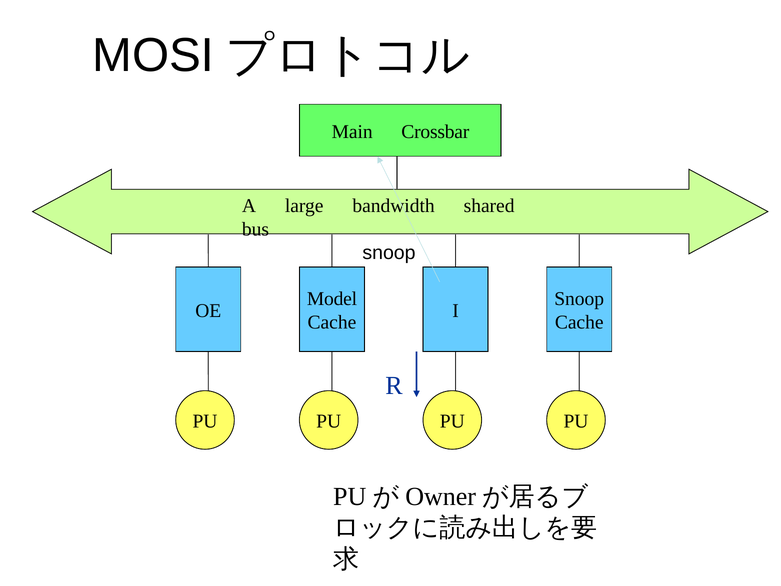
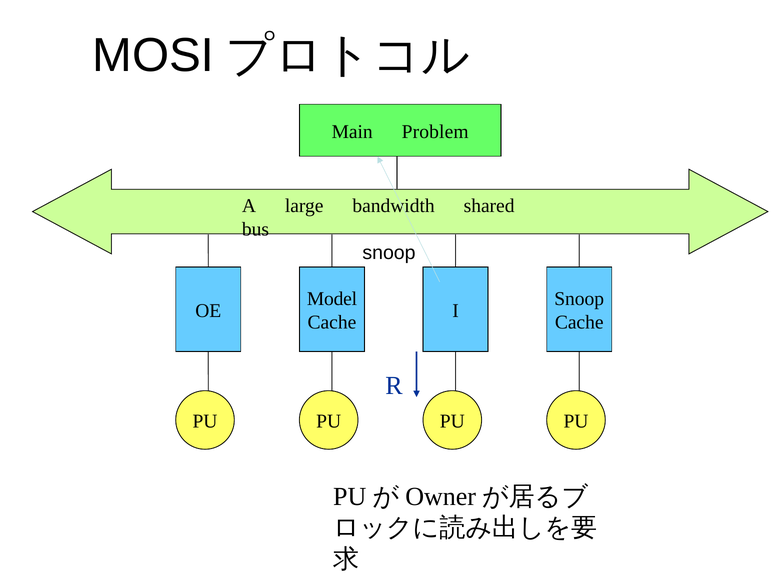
Crossbar: Crossbar -> Problem (435, 132)
